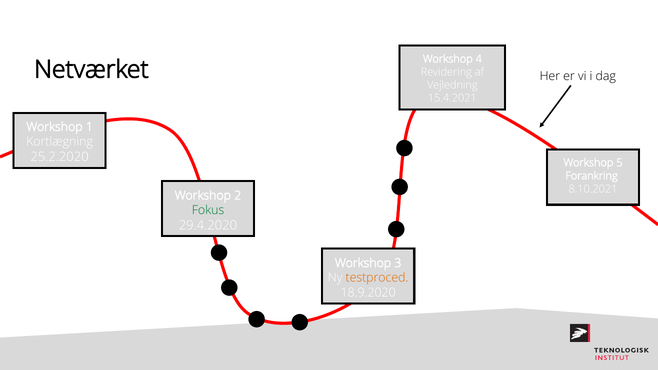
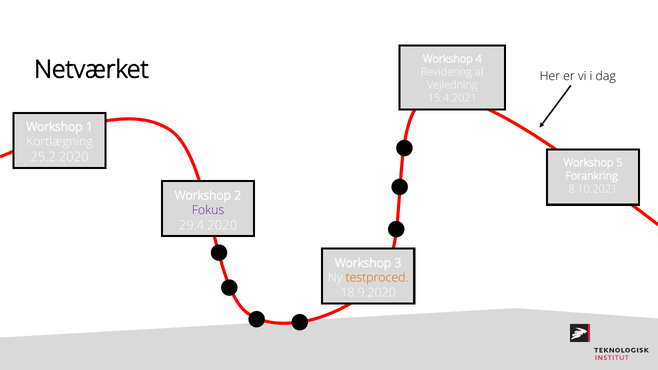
Fokus colour: green -> purple (208, 210)
